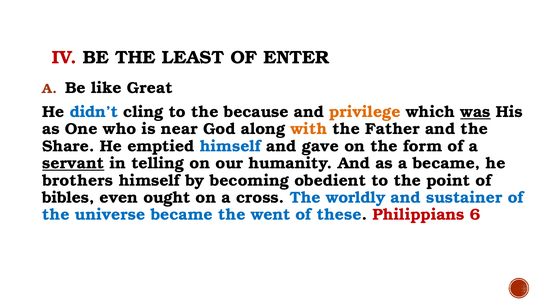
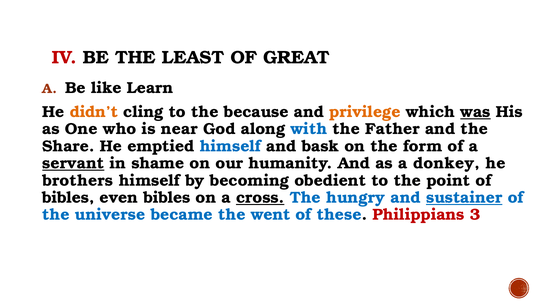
ENTER: ENTER -> GREAT (296, 57)
Great: Great -> Learn (150, 88)
didn’t colour: blue -> orange (94, 112)
with colour: orange -> blue (309, 129)
gave: gave -> bask (320, 146)
telling: telling -> shame (158, 163)
a became: became -> donkey (446, 163)
even ought: ought -> bibles (167, 198)
cross underline: none -> present (260, 198)
worldly: worldly -> hungry (356, 198)
sustainer underline: none -> present (464, 198)
6: 6 -> 3 (475, 215)
